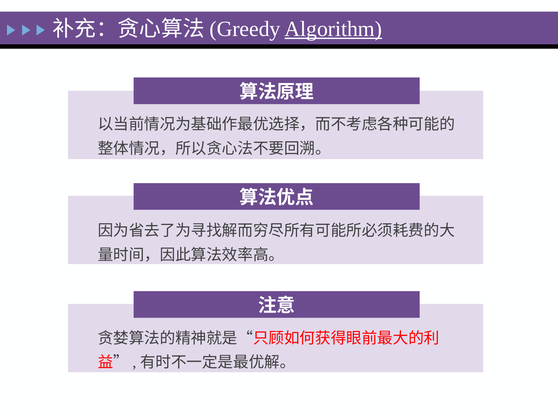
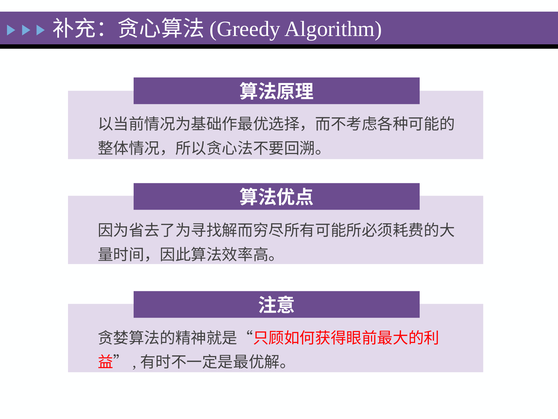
Algorithm underline: present -> none (333, 29)
